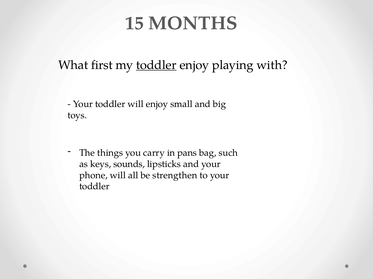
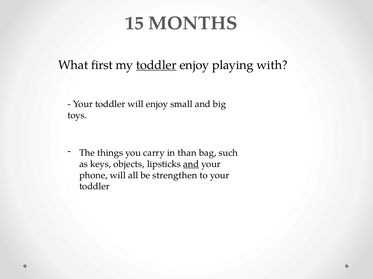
pans: pans -> than (187, 153)
sounds: sounds -> objects (129, 165)
and underline: none -> present (191, 165)
